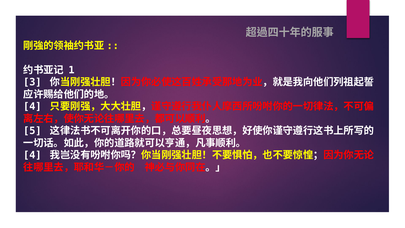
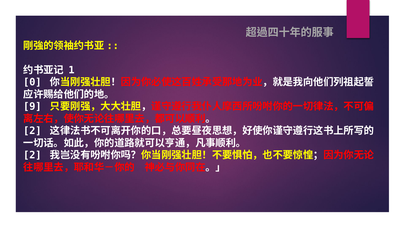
3: 3 -> 0 (32, 82)
4: 4 -> 9 (32, 107)
5: 5 -> 2 (32, 131)
4: 4 -> 2 (32, 155)
